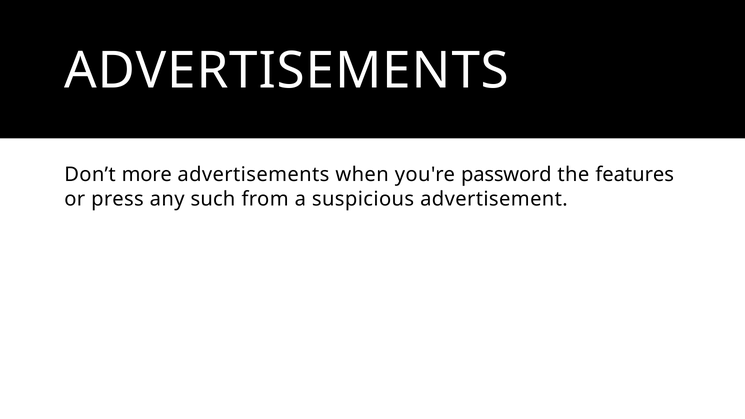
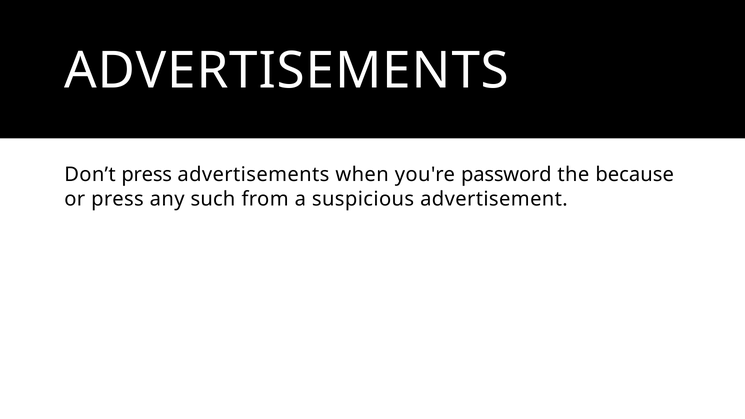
Don’t more: more -> press (147, 175)
features: features -> because (635, 175)
